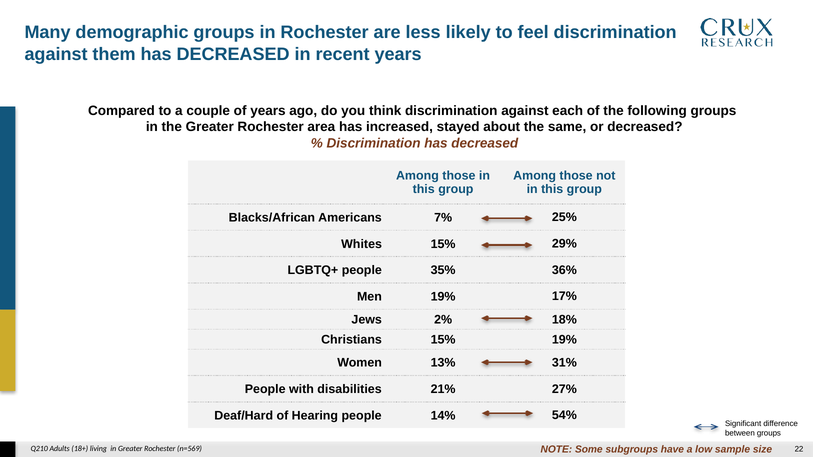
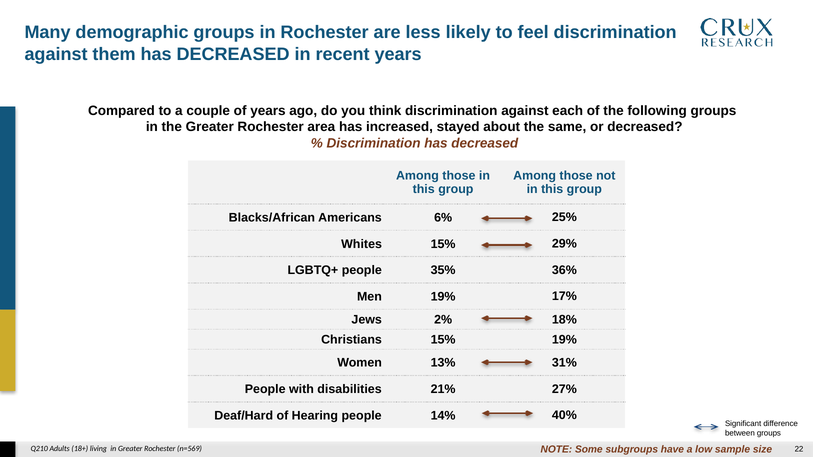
7%: 7% -> 6% (443, 218)
54%: 54% -> 40% (564, 416)
